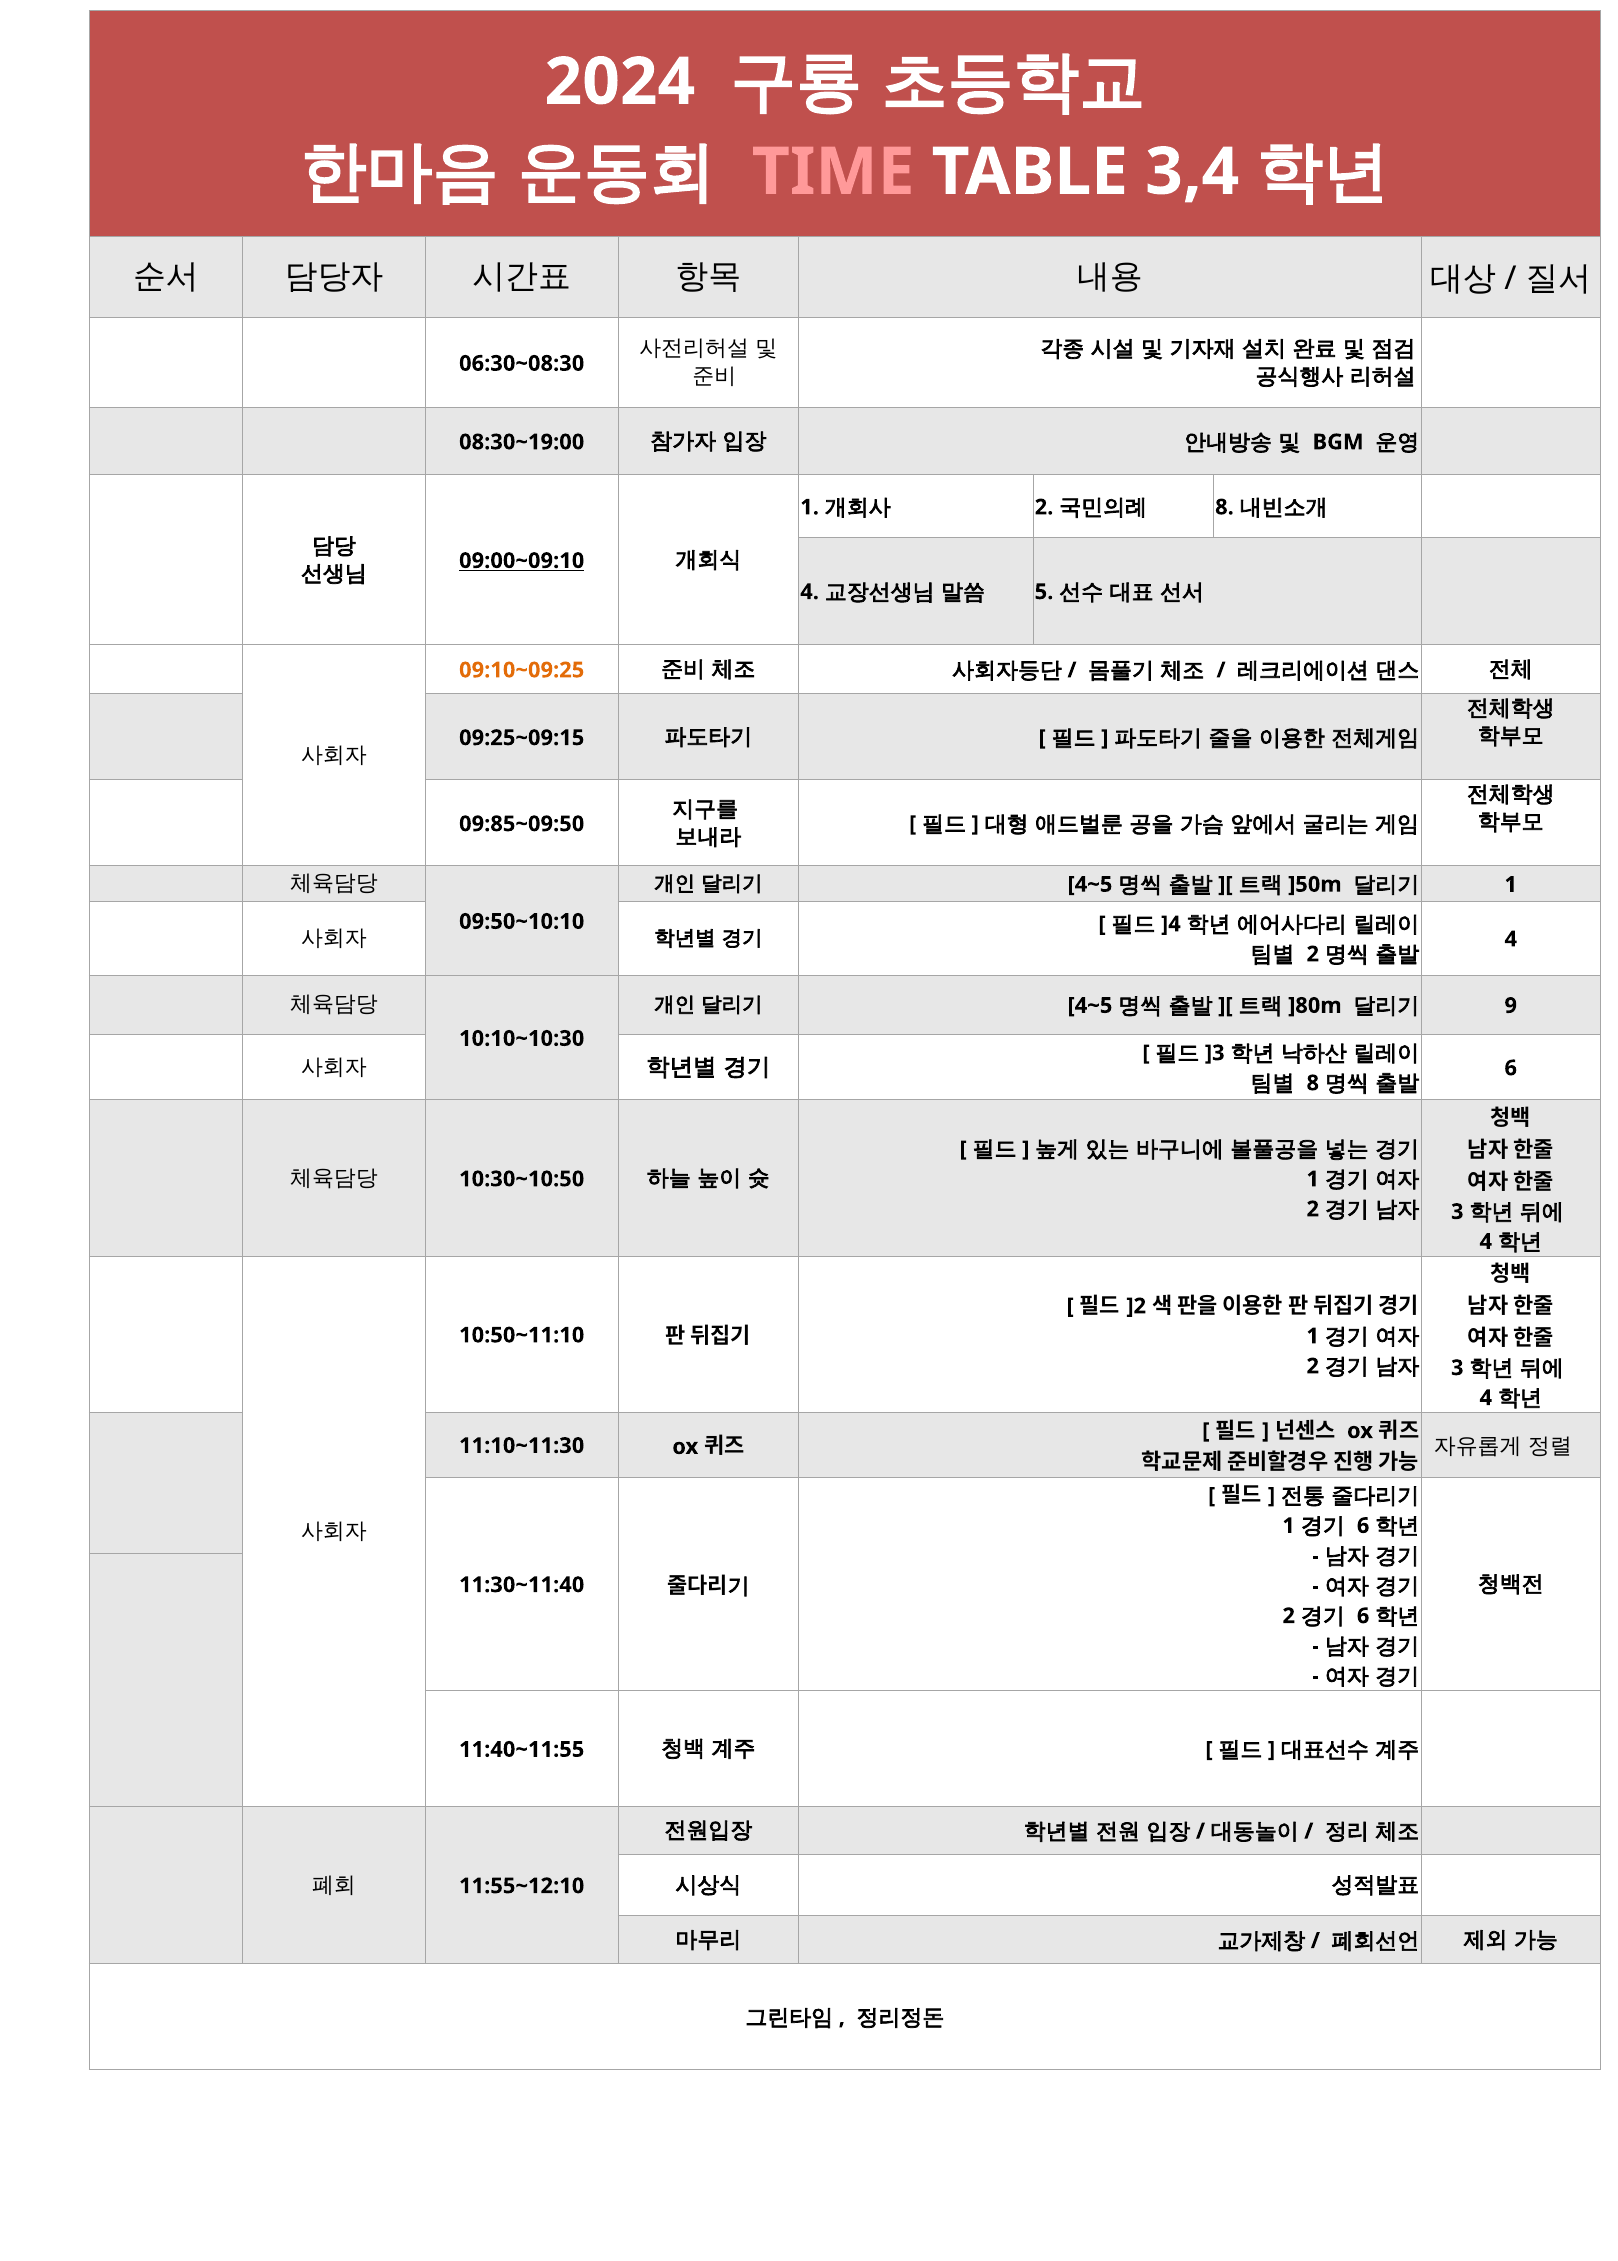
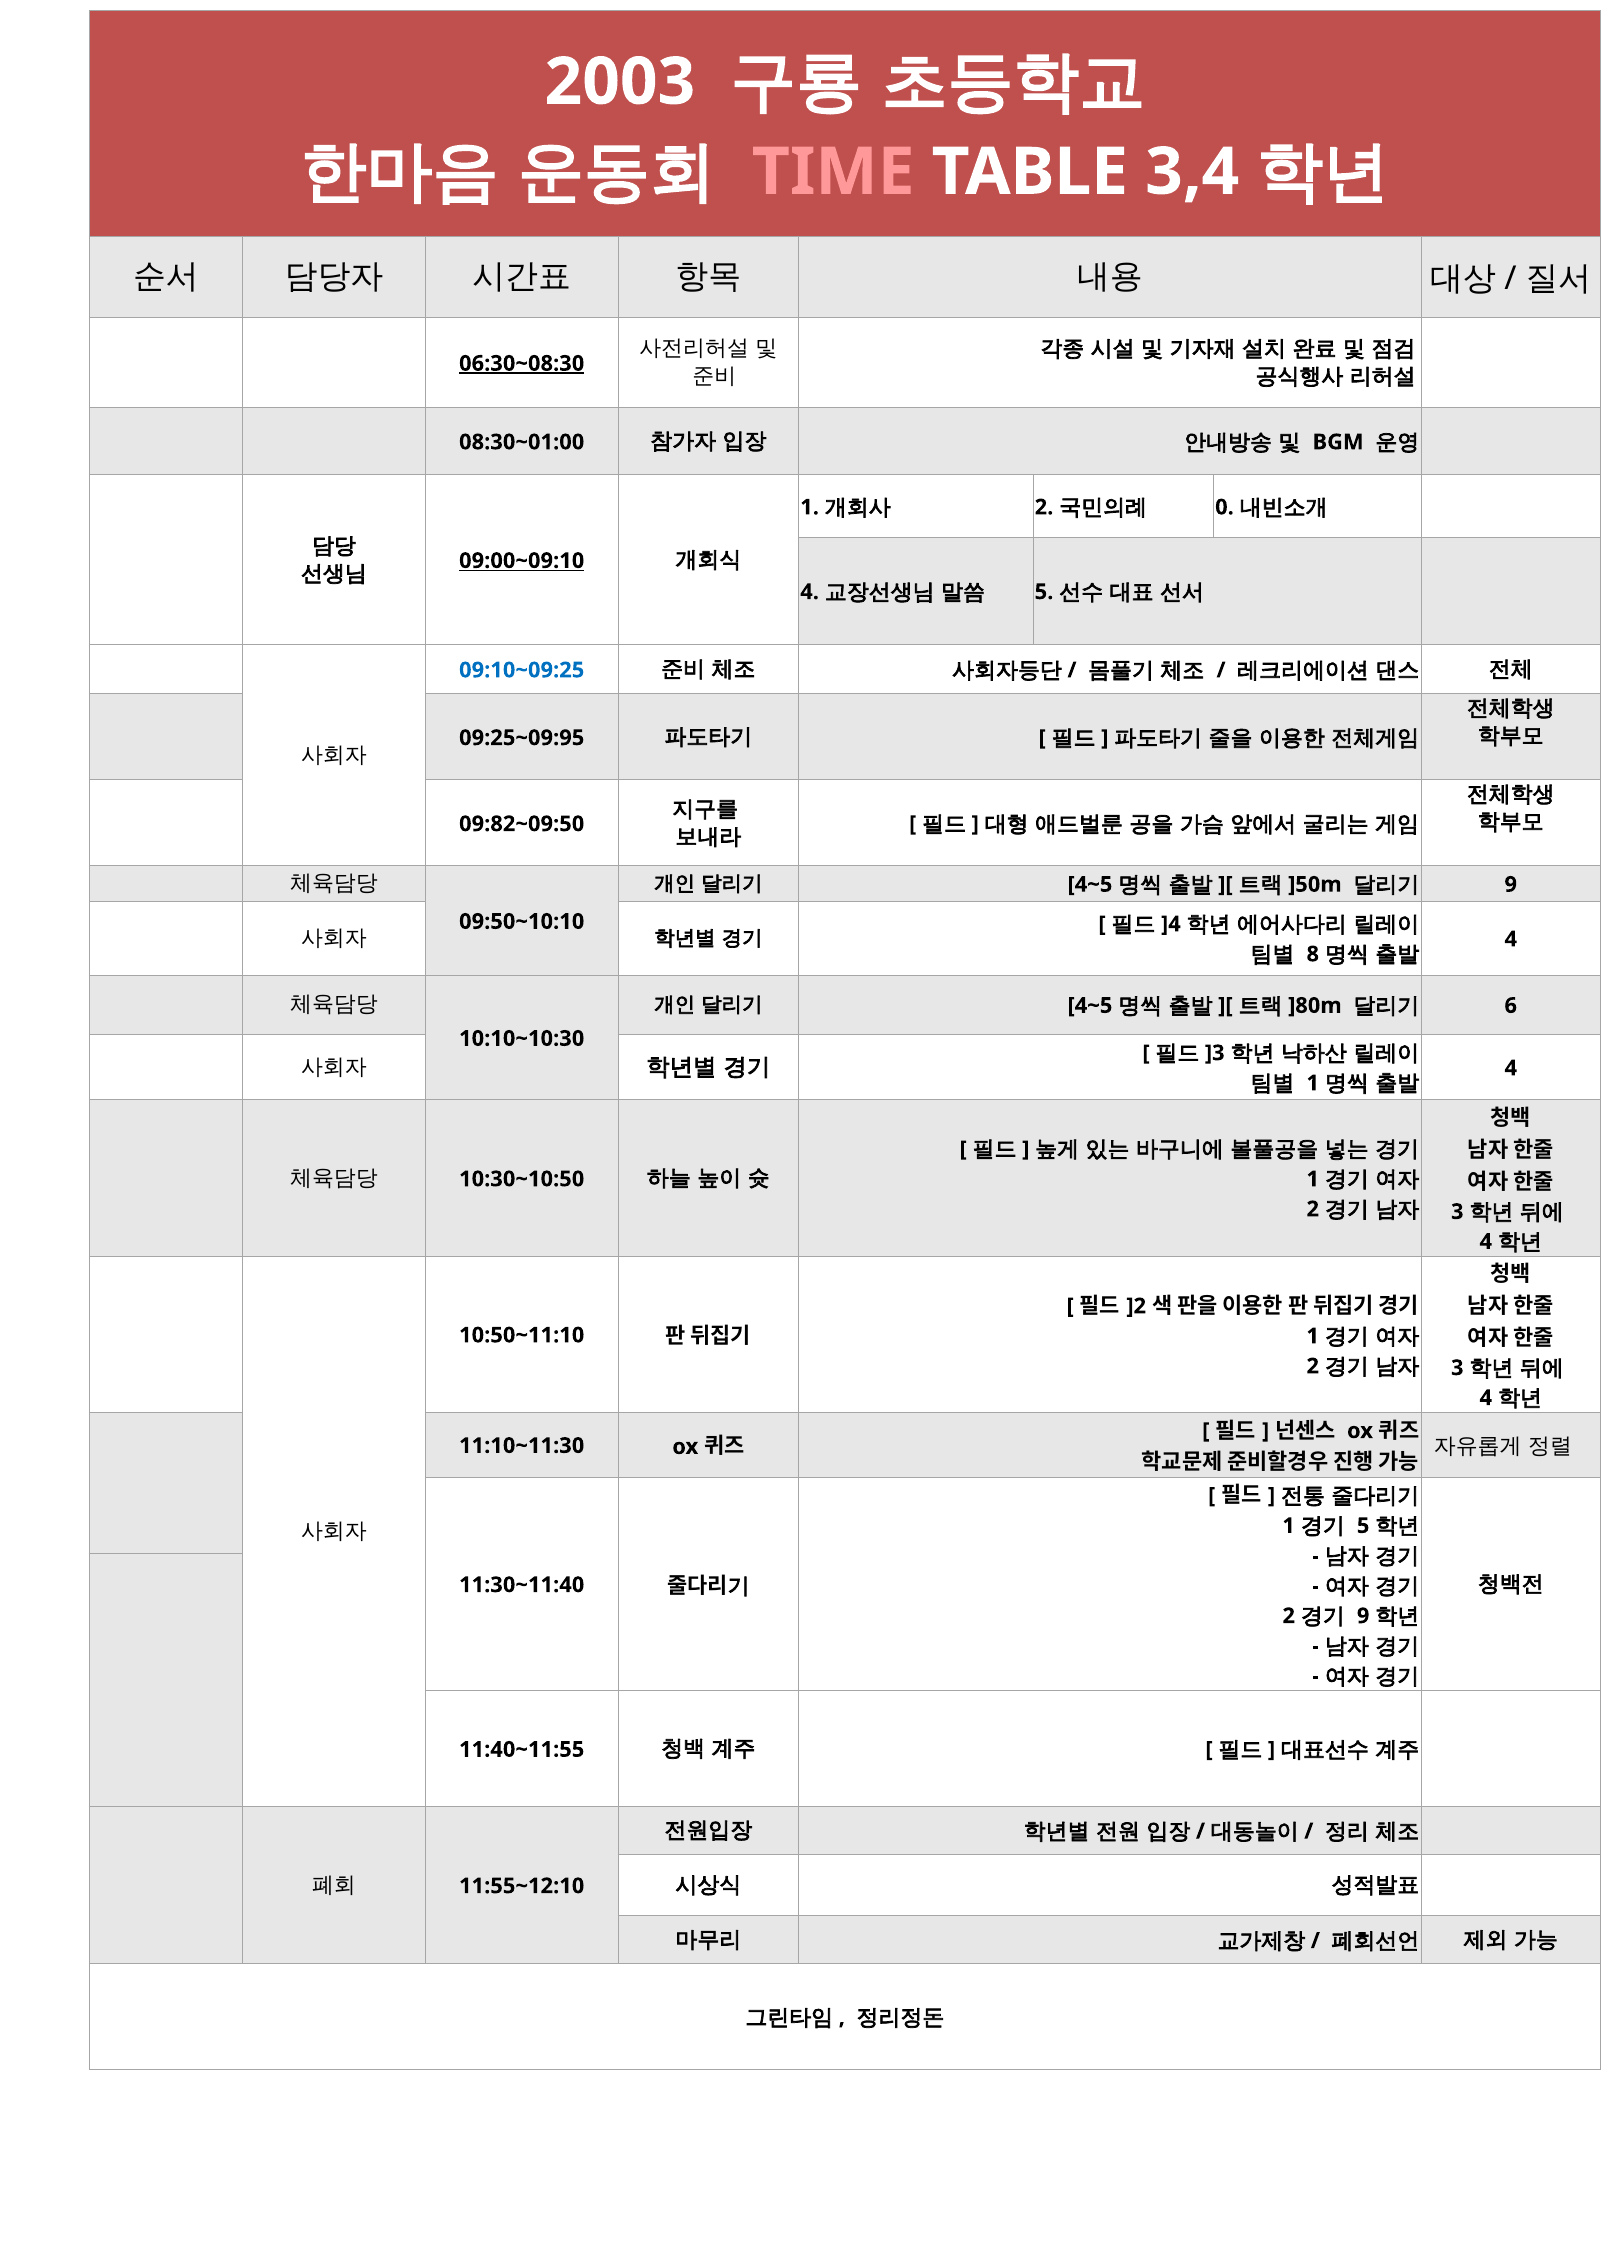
2024: 2024 -> 2003 (620, 82)
06:30~08:30 underline: none -> present (522, 364)
08:30~19:00: 08:30~19:00 -> 08:30~01:00 (522, 442)
8: 8 -> 0 (1224, 507)
09:10~09:25 colour: orange -> blue (522, 670)
09:25~09:15: 09:25~09:15 -> 09:25~09:95 (522, 738)
09:85~09:50: 09:85~09:50 -> 09:82~09:50 (522, 824)
1: 1 -> 9 (1511, 885)
2: 2 -> 8 (1313, 954)
9: 9 -> 6 (1511, 1006)
8: 8 -> 1 (1313, 1083)
6: 6 -> 4 (1511, 1068)
6: 6 -> 5 (1363, 1526)
6: 6 -> 9 (1363, 1616)
